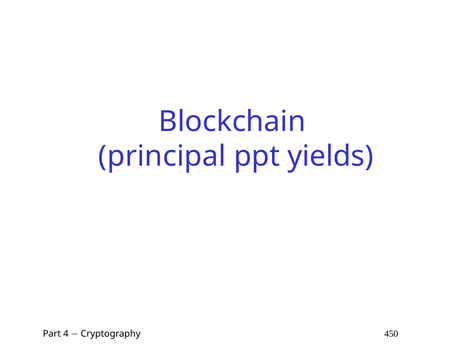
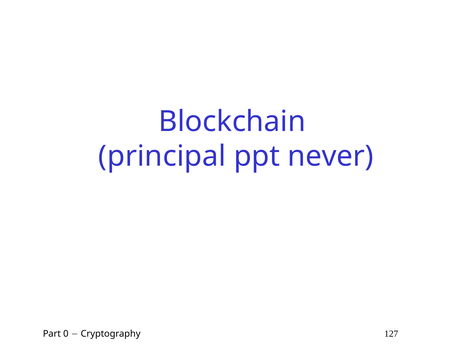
yields: yields -> never (330, 156)
4: 4 -> 0 (66, 334)
450: 450 -> 127 (391, 334)
